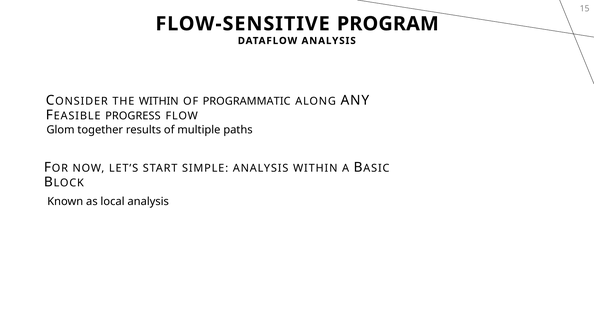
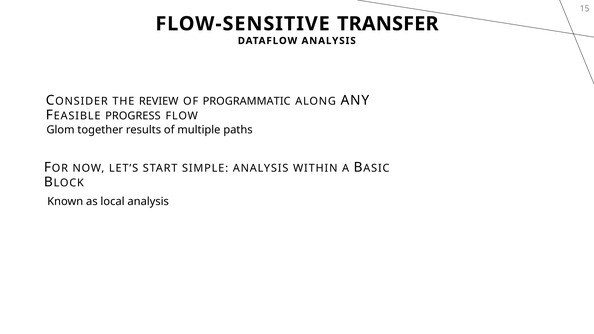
PROGRAM: PROGRAM -> TRANSFER (388, 24)
THE WITHIN: WITHIN -> REVIEW (159, 101)
